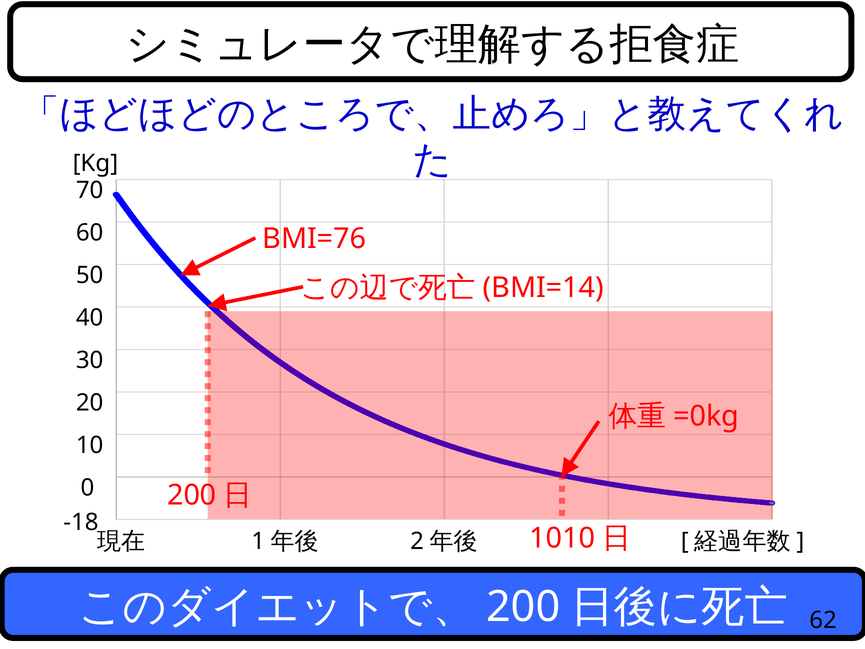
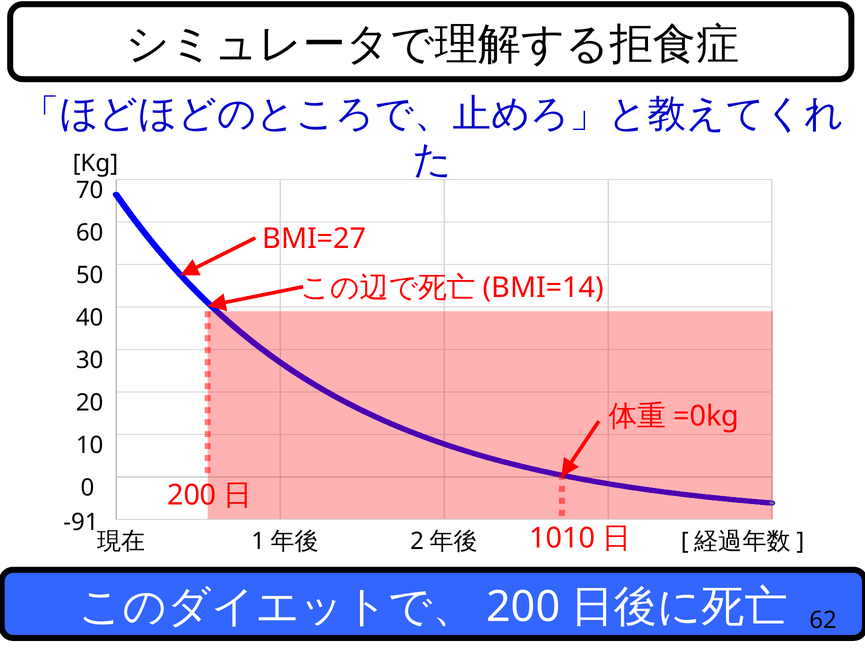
BMI=76: BMI=76 -> BMI=27 (314, 239)
-18: -18 -> -91 (81, 522)
